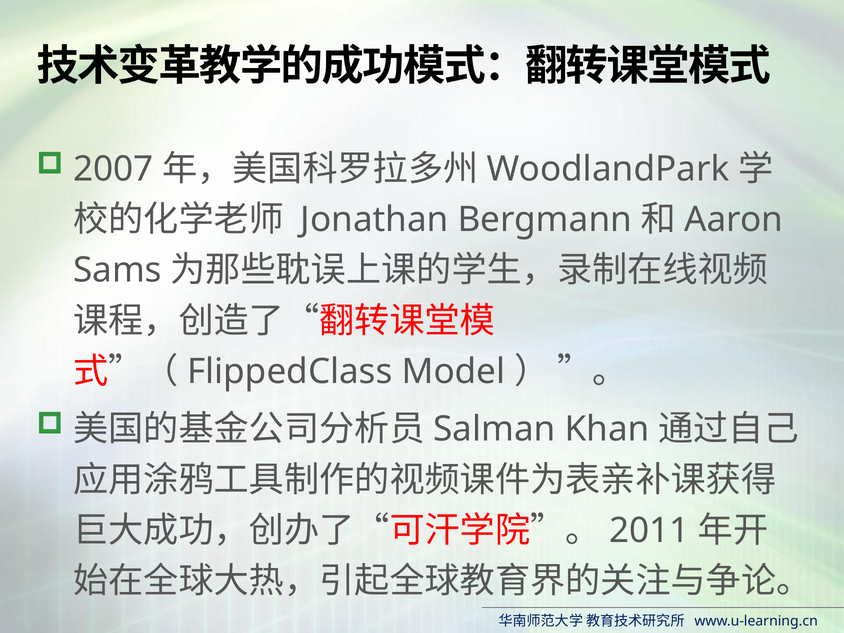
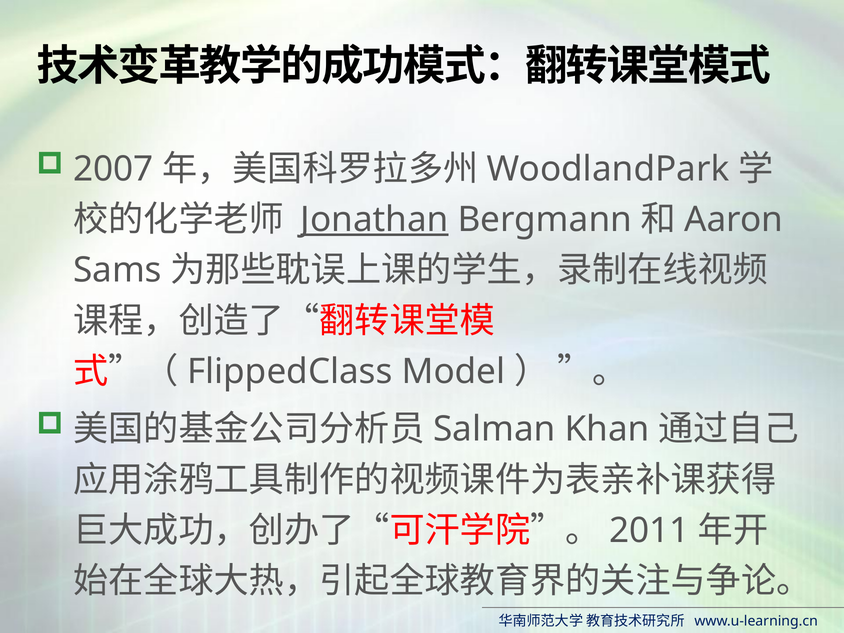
Jonathan underline: none -> present (374, 220)
